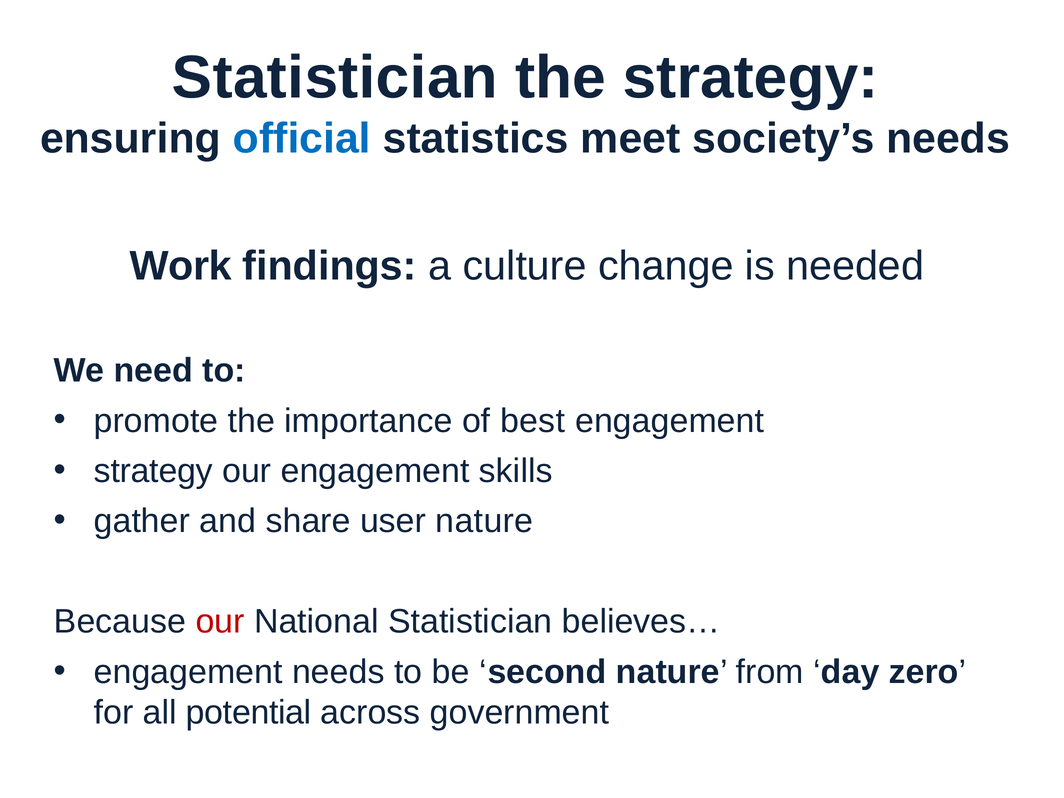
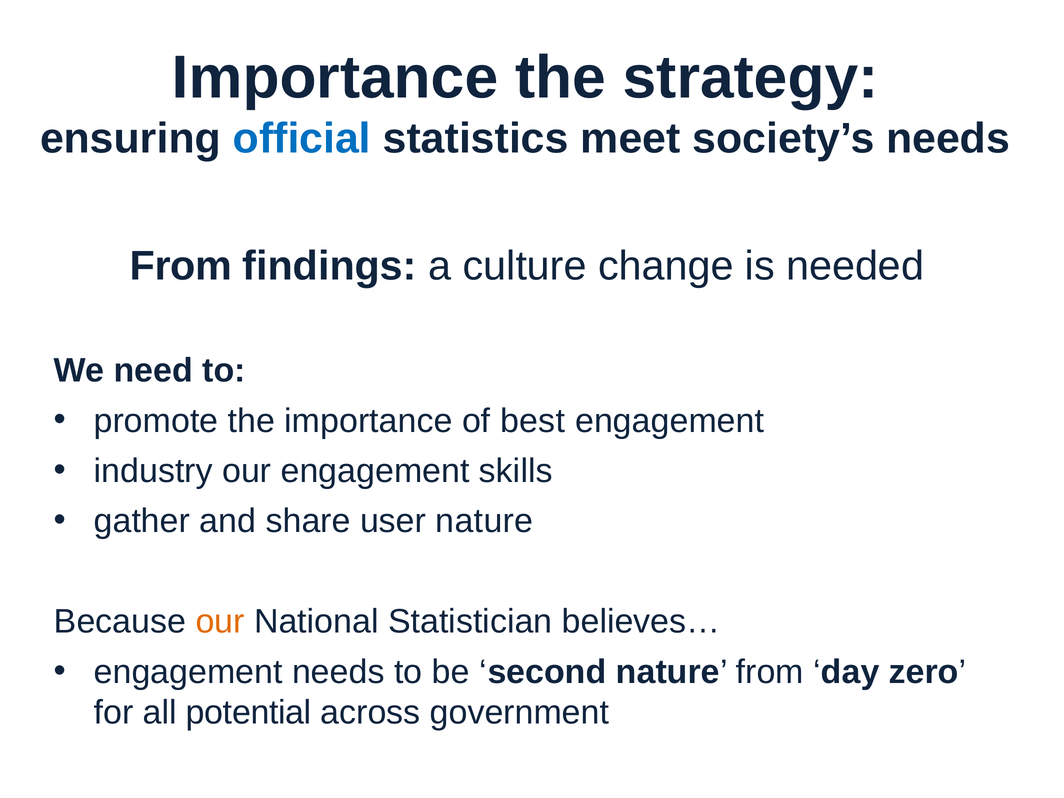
Statistician: Statistician -> Importance (335, 78)
Work: Work -> From (181, 266)
strategy: strategy -> industry (153, 471)
our colour: red -> orange (220, 622)
